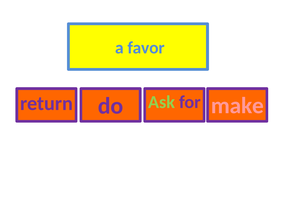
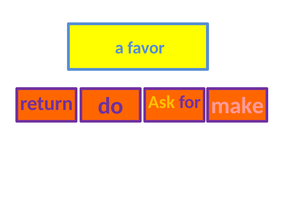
Ask colour: light green -> yellow (161, 103)
